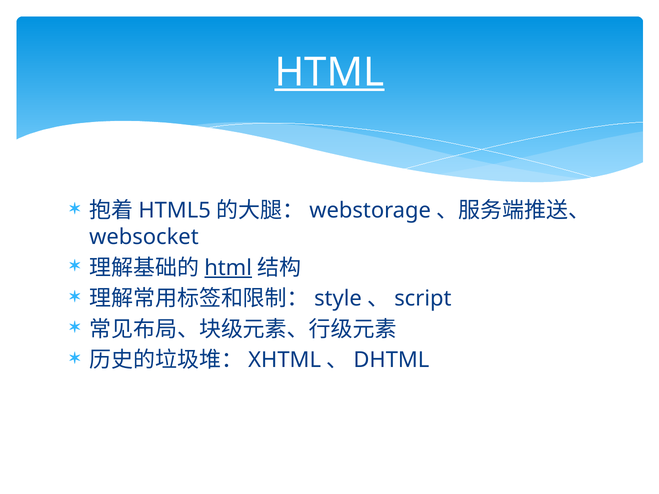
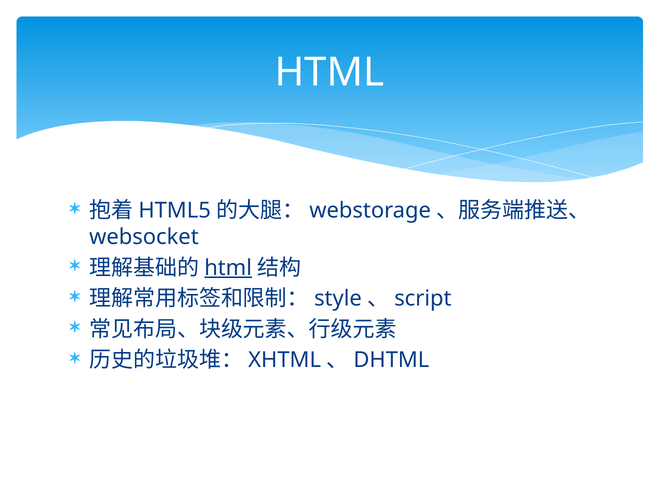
HTML underline: present -> none (329, 72)
